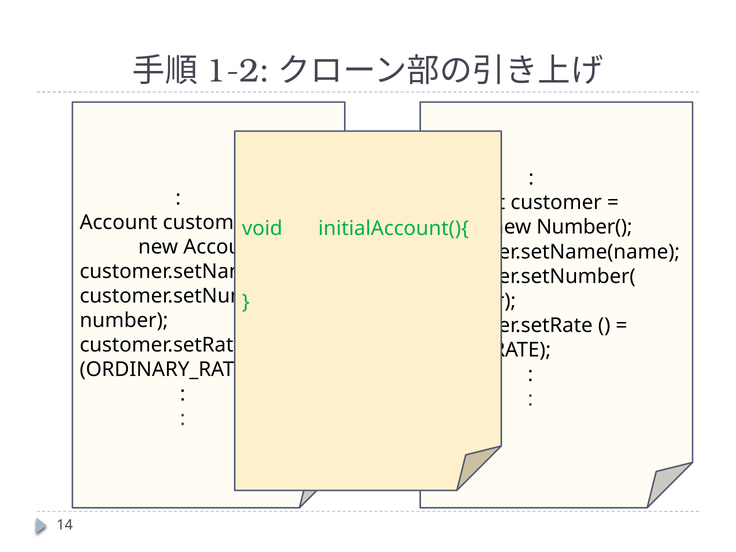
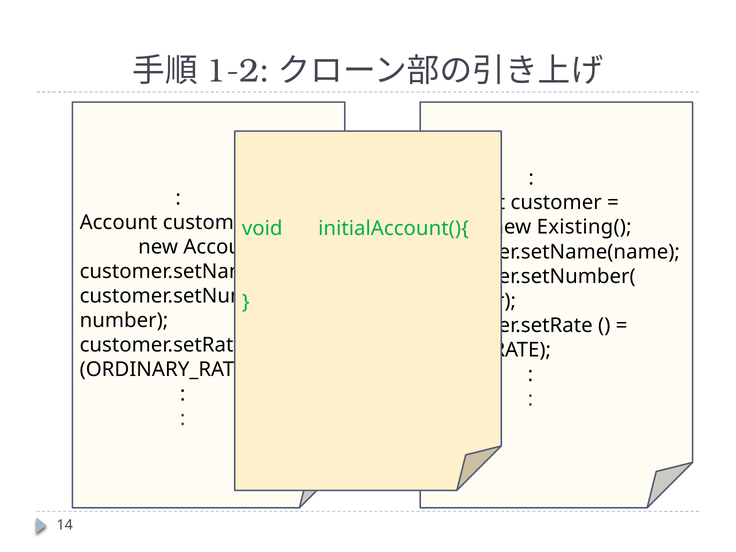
Number(: Number( -> Existing( (584, 227)
